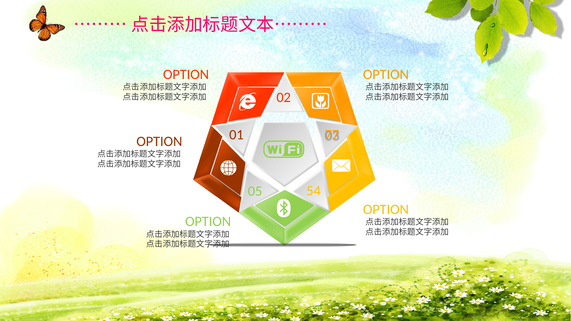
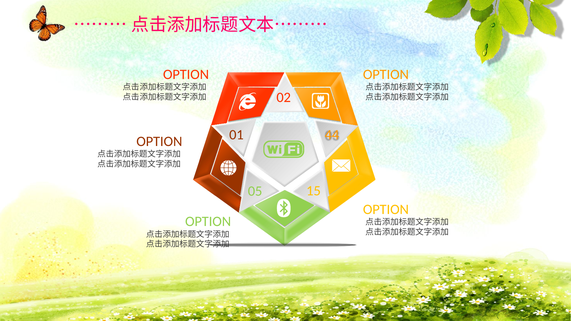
77: 77 -> 44 (332, 135)
54: 54 -> 15 (314, 191)
